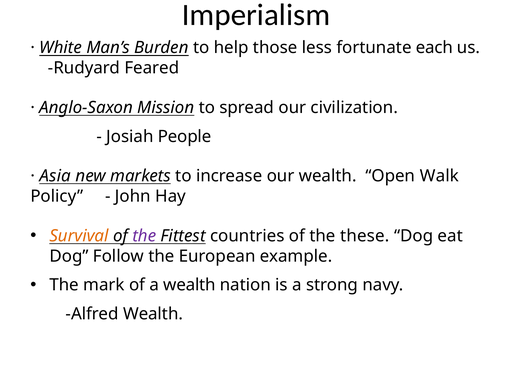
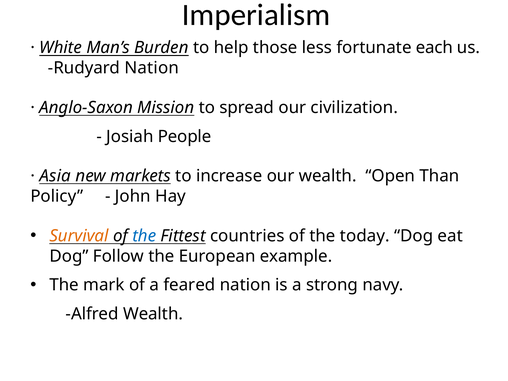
Rudyard Feared: Feared -> Nation (152, 68)
Walk: Walk -> Than (439, 176)
the colour: purple -> blue (144, 236)
these: these -> today (365, 236)
a wealth: wealth -> feared (189, 285)
